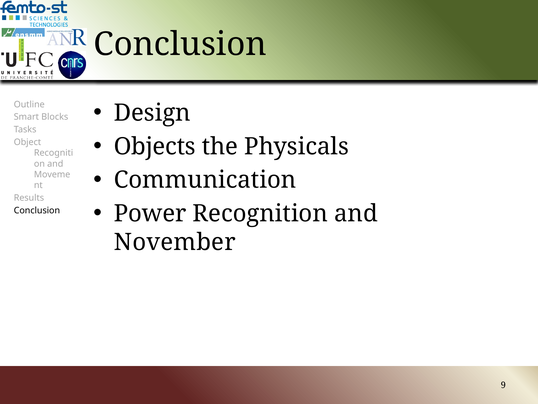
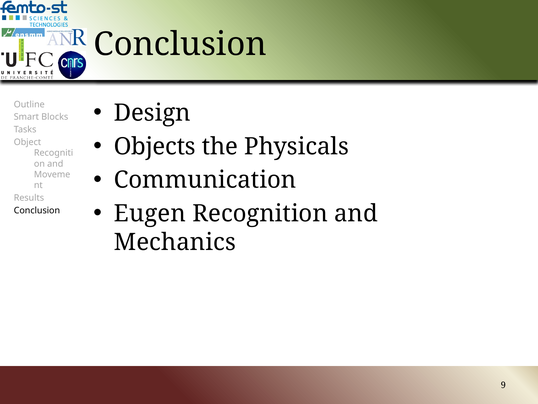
Power: Power -> Eugen (150, 213)
November: November -> Mechanics (175, 242)
